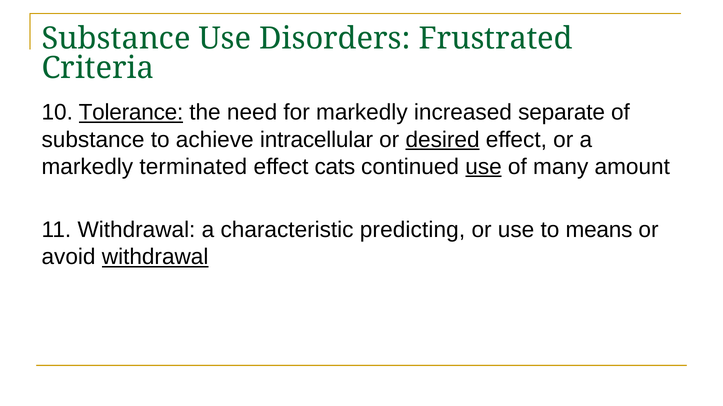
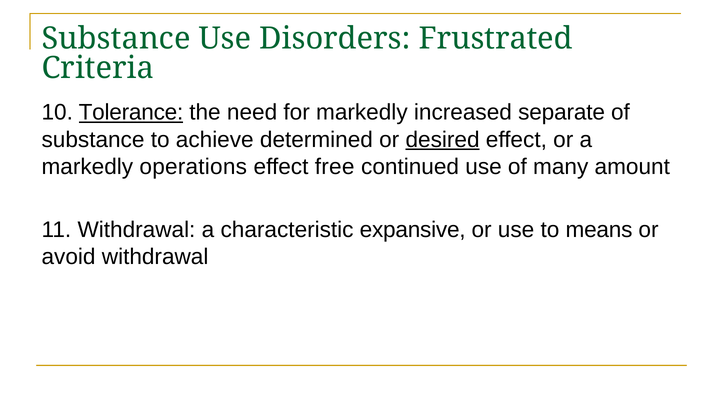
intracellular: intracellular -> determined (316, 140)
terminated: terminated -> operations (193, 167)
cats: cats -> free (335, 167)
use underline: present -> none (484, 167)
predicting: predicting -> expansive (413, 230)
withdrawal underline: present -> none (155, 257)
